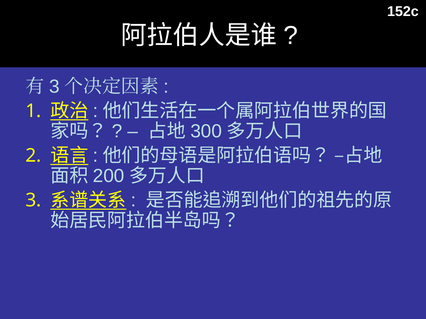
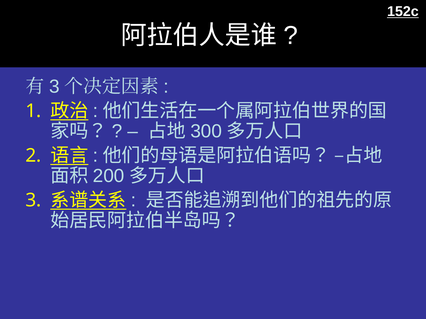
152c underline: none -> present (403, 12)
